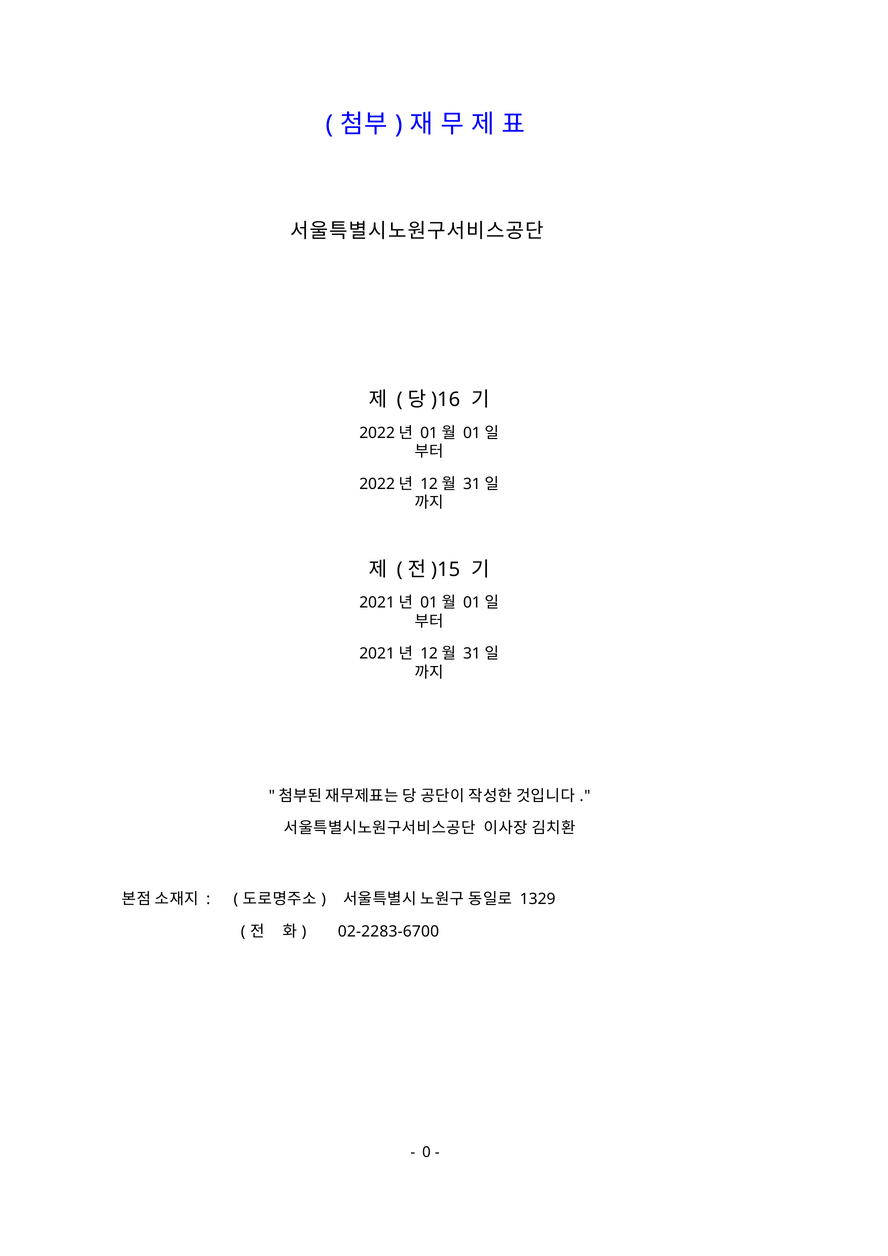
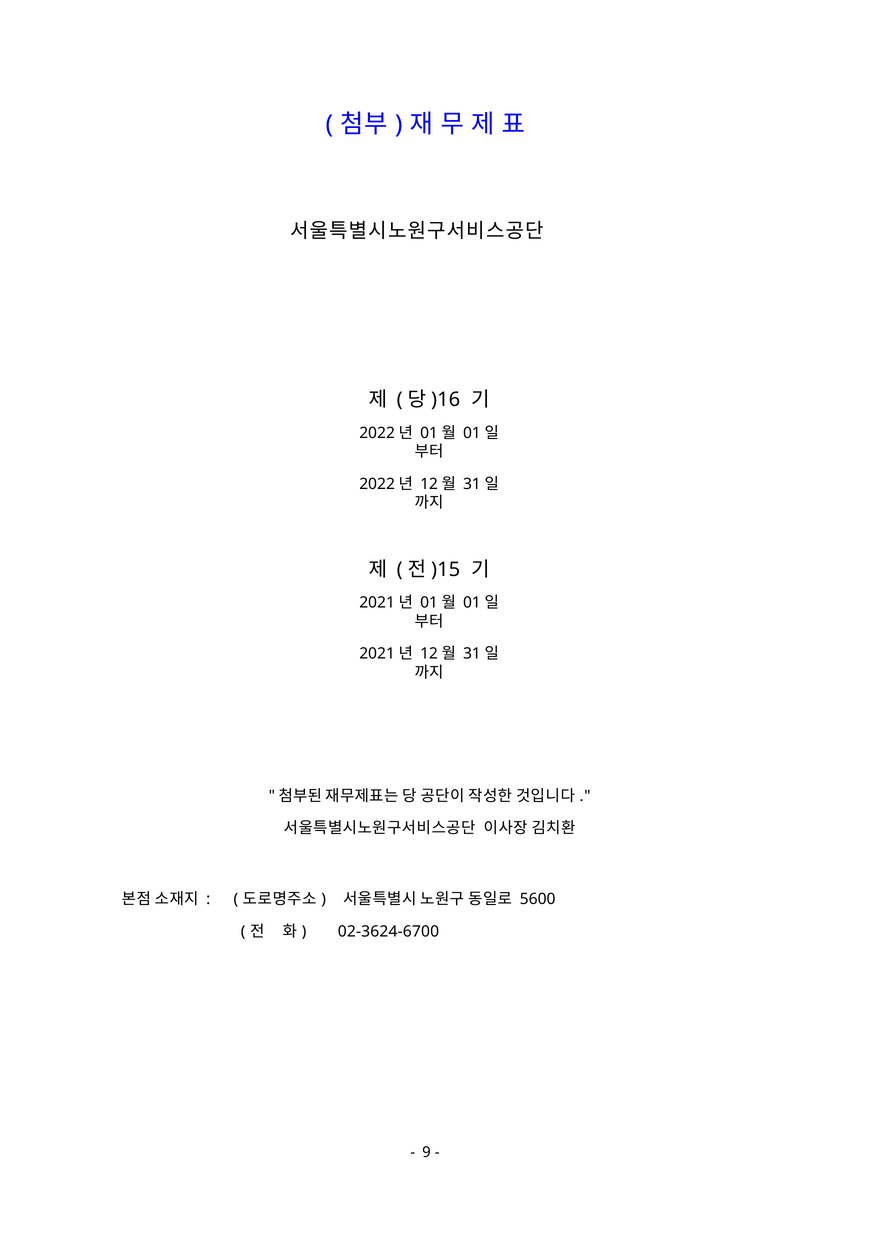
1329: 1329 -> 5600 (538, 900)
02-2283-6700: 02-2283-6700 -> 02-3624-6700 (388, 932)
0: 0 -> 9 (426, 1153)
